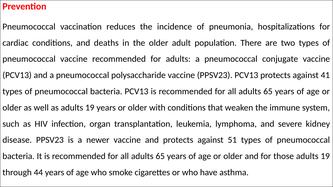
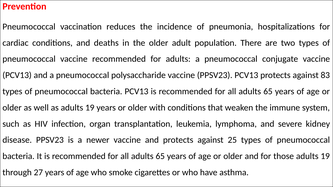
41: 41 -> 83 (325, 75)
51: 51 -> 25 (232, 140)
44: 44 -> 27 (38, 173)
